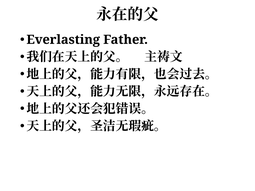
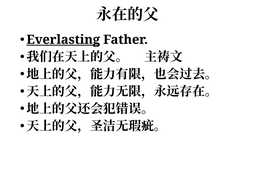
Everlasting underline: none -> present (63, 40)
